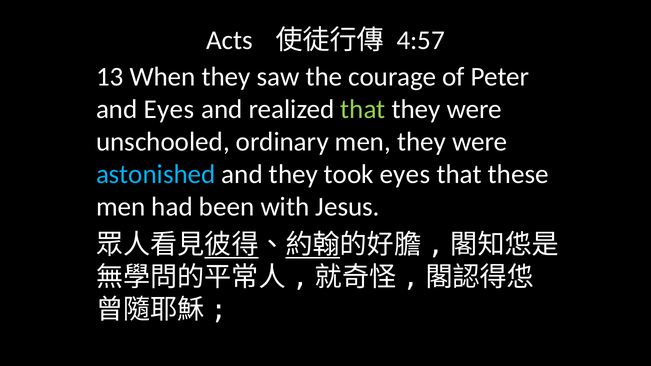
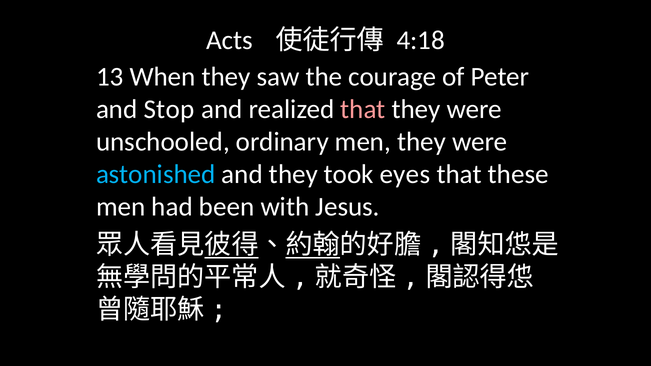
4:57: 4:57 -> 4:18 (421, 40)
and Eyes: Eyes -> Stop (169, 109)
that colour: light green -> pink (363, 109)
